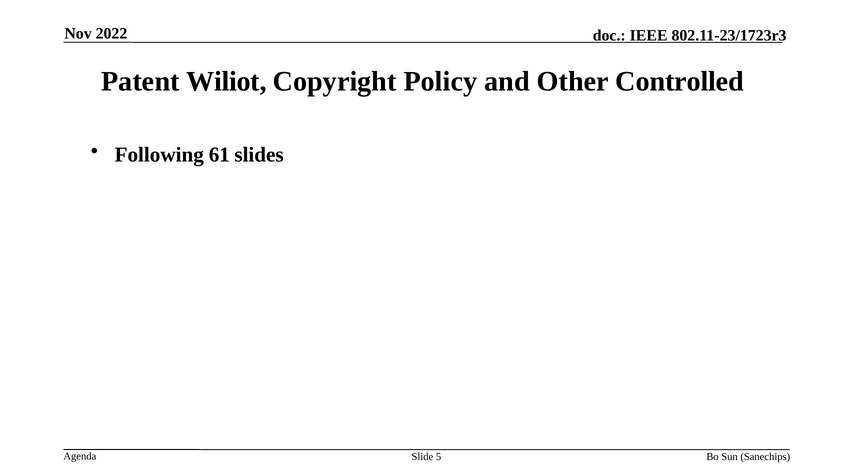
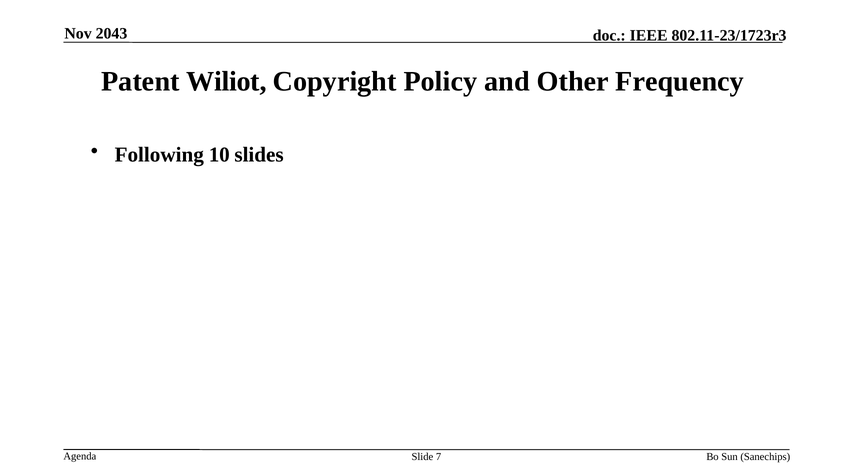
2022: 2022 -> 2043 (111, 34)
Controlled: Controlled -> Frequency (680, 81)
61: 61 -> 10 (219, 155)
5: 5 -> 7 (439, 456)
